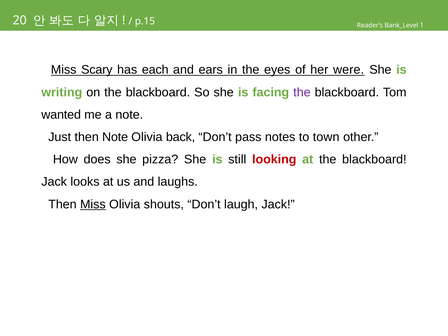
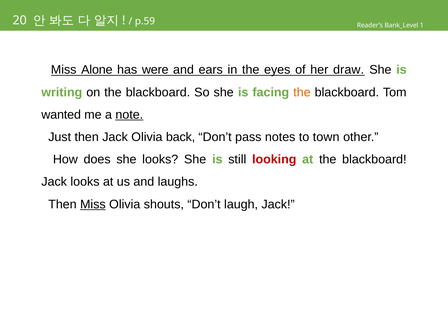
p.15: p.15 -> p.59 (145, 21)
Scary: Scary -> Alone (97, 70)
each: each -> were (155, 70)
were: were -> draw (349, 70)
the colour: purple -> orange (302, 92)
note underline: none -> present (129, 115)
then Note: Note -> Jack (115, 137)
she pizza: pizza -> looks (160, 159)
